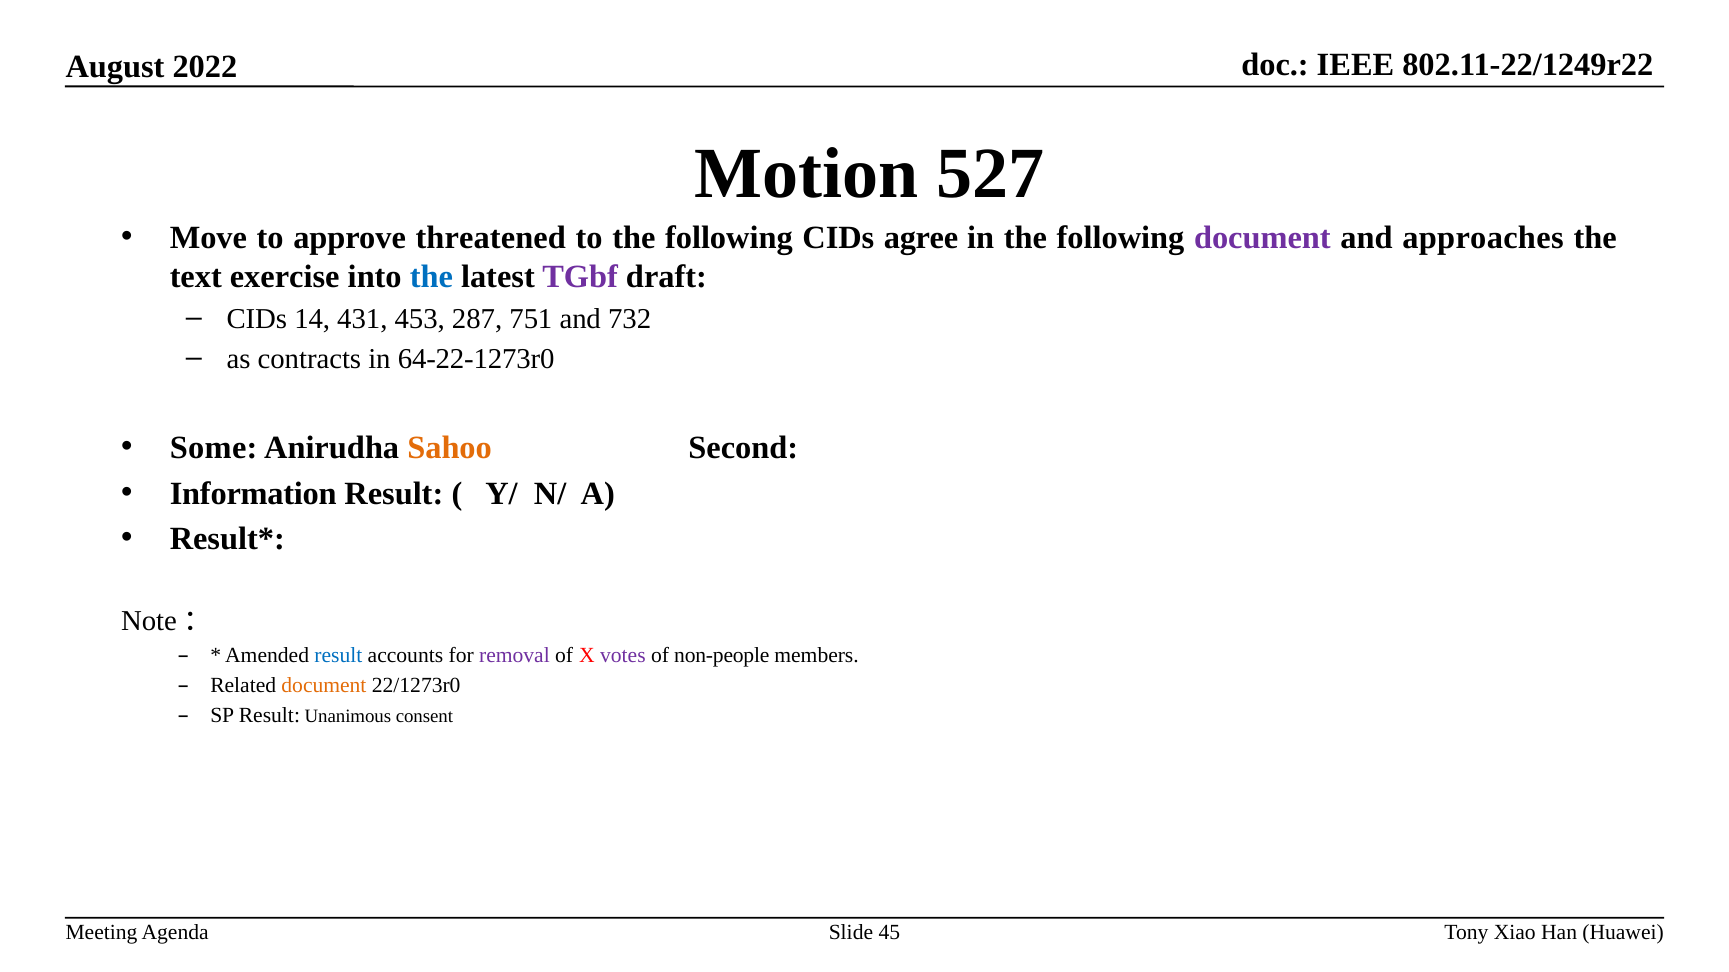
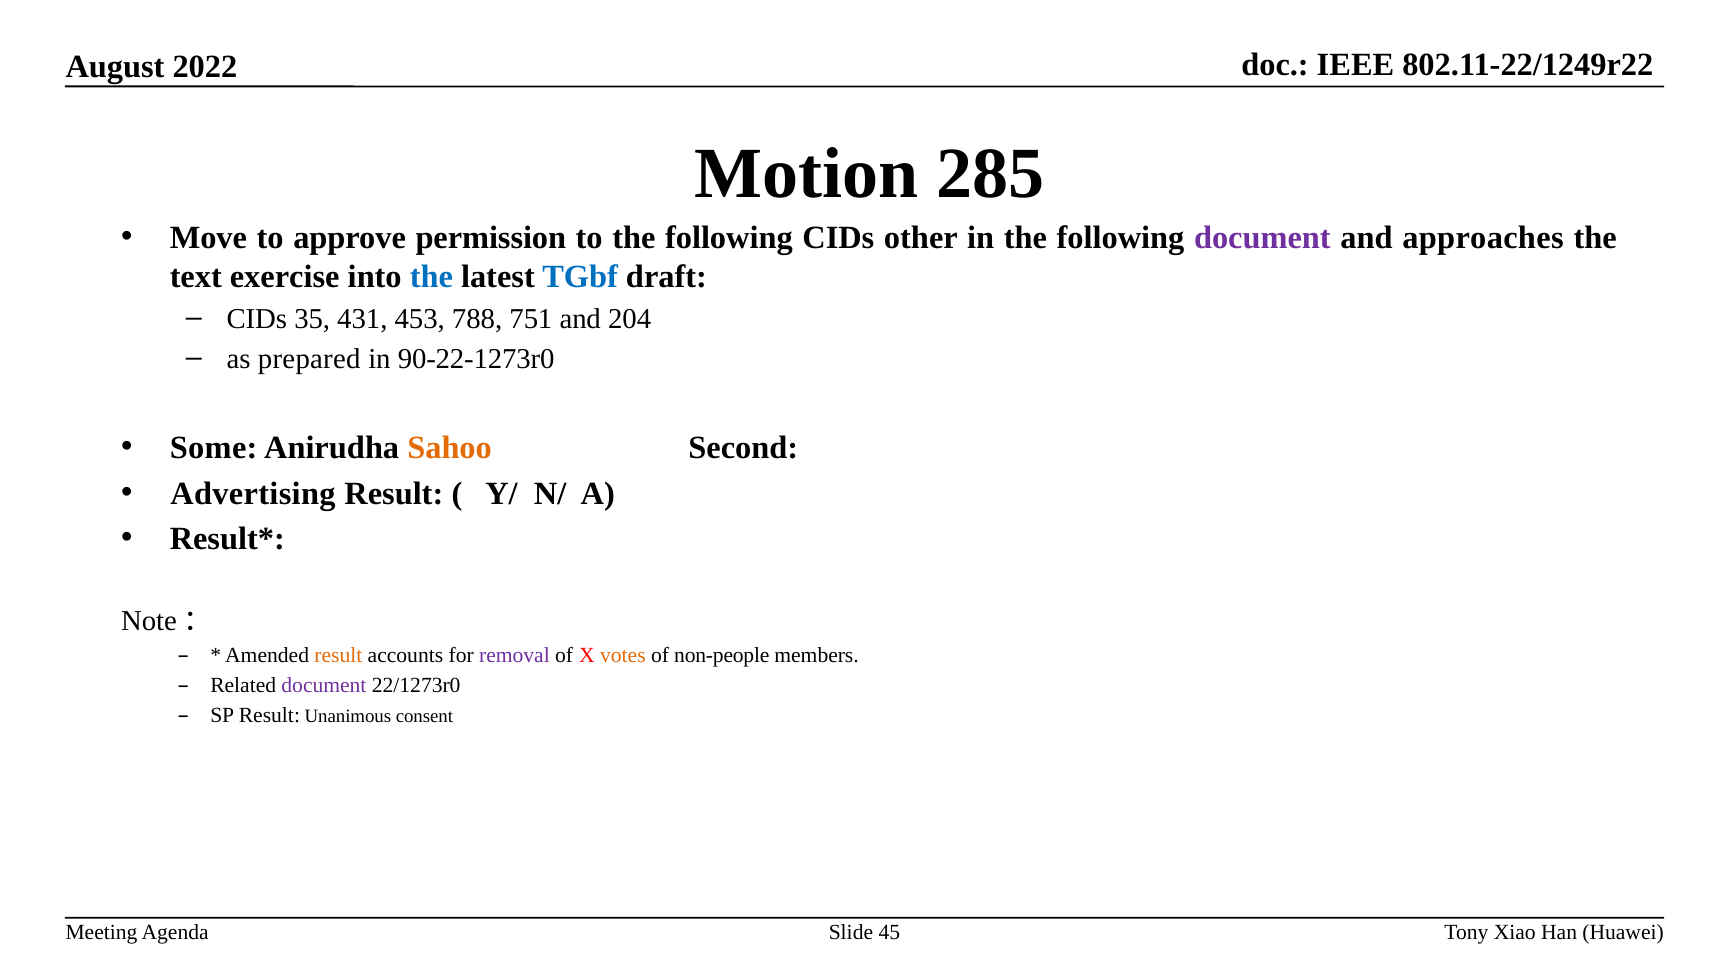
527: 527 -> 285 (991, 174)
threatened: threatened -> permission (491, 238)
agree: agree -> other (921, 238)
TGbf colour: purple -> blue (580, 277)
14: 14 -> 35 (312, 319)
287: 287 -> 788 (477, 319)
732: 732 -> 204 (630, 319)
contracts: contracts -> prepared (309, 359)
64-22-1273r0: 64-22-1273r0 -> 90-22-1273r0 (476, 359)
Information: Information -> Advertising (253, 494)
result colour: blue -> orange (338, 656)
votes colour: purple -> orange (623, 656)
document colour: orange -> purple (324, 686)
